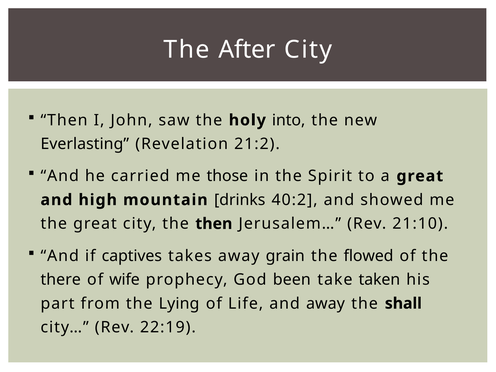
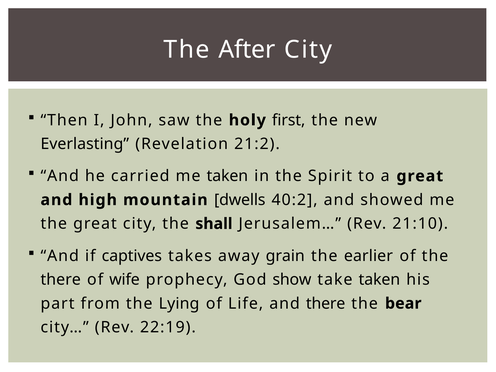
into: into -> first (289, 120)
me those: those -> taken (227, 176)
drinks: drinks -> dwells (240, 200)
the then: then -> shall (214, 224)
flowed: flowed -> earlier (368, 256)
been: been -> show (292, 280)
and away: away -> there (326, 303)
shall: shall -> bear (403, 303)
